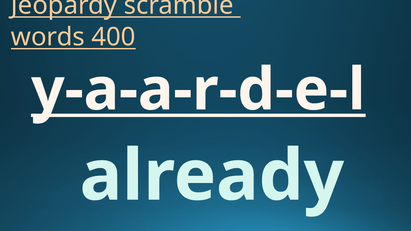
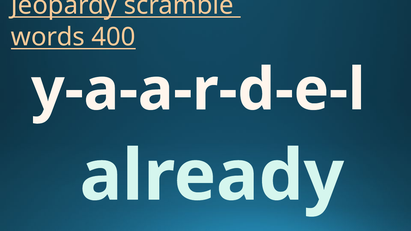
y-a-a-r-d-e-l underline: present -> none (198, 90)
